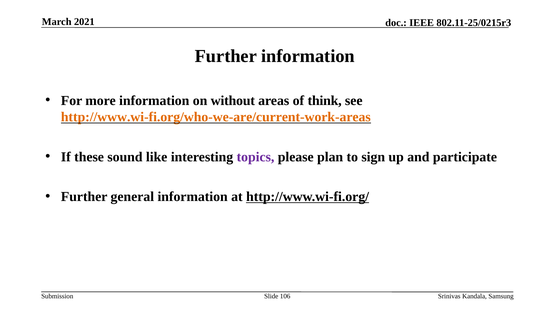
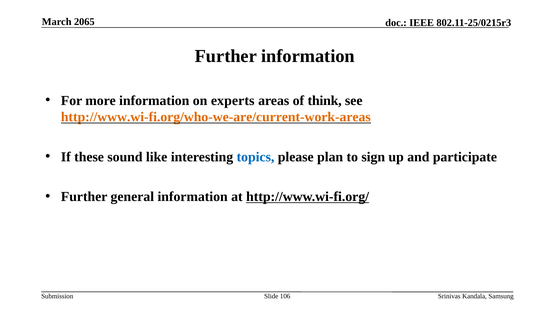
2021: 2021 -> 2065 (84, 22)
without: without -> experts (233, 101)
topics colour: purple -> blue (255, 157)
